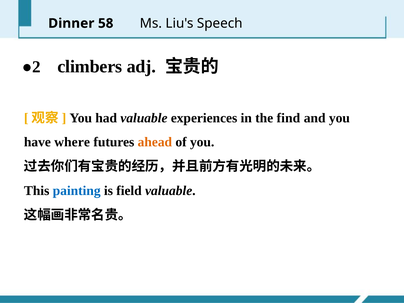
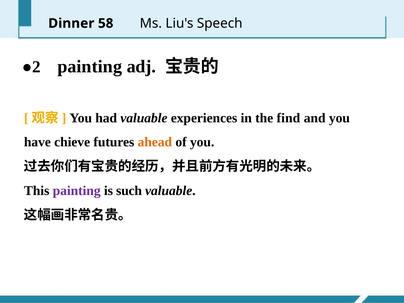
●2 climbers: climbers -> painting (90, 66)
where: where -> chieve (72, 142)
painting colour: blue -> purple (77, 191)
field: field -> such (129, 191)
